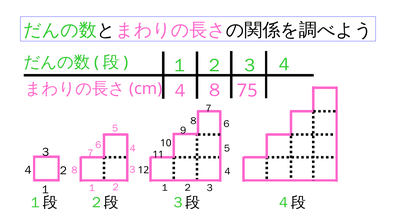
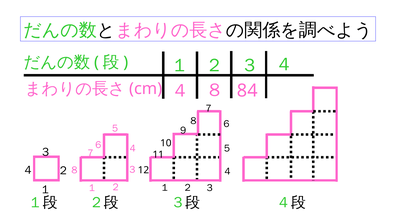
75: 75 -> 84 (247, 90)
